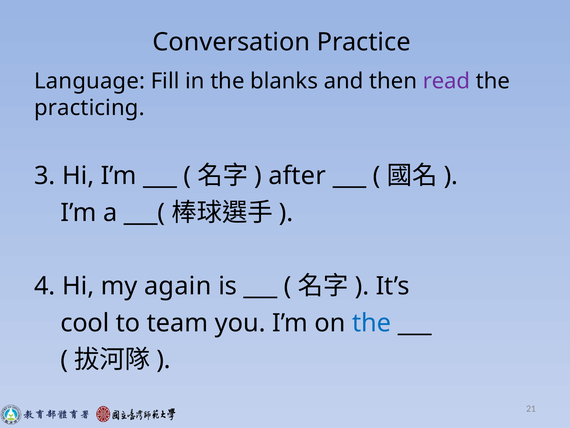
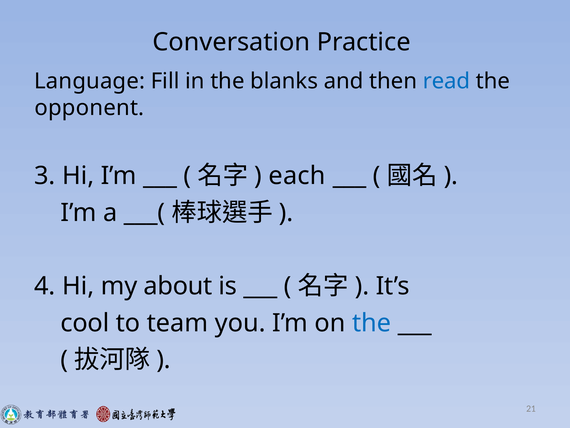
read colour: purple -> blue (447, 81)
practicing: practicing -> opponent (89, 108)
after: after -> each (297, 176)
again: again -> about (178, 286)
